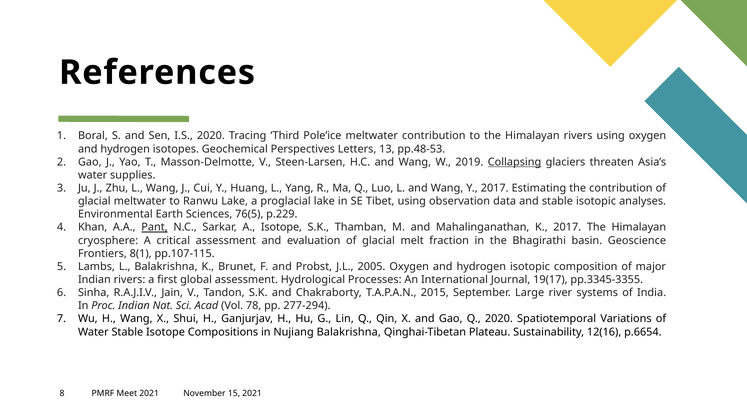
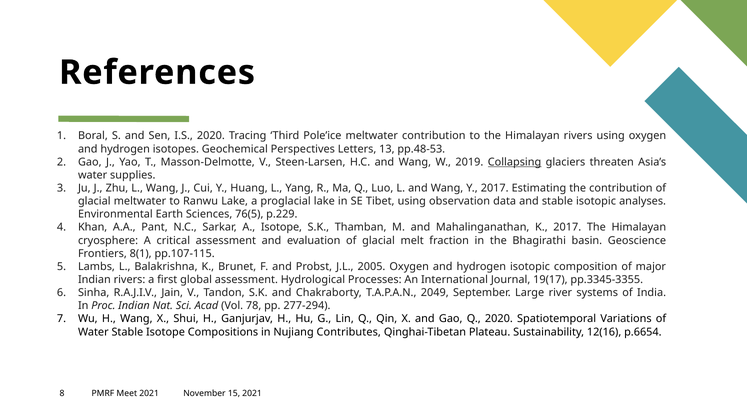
Pant underline: present -> none (155, 227)
2015: 2015 -> 2049 (435, 293)
Nujiang Balakrishna: Balakrishna -> Contributes (349, 332)
